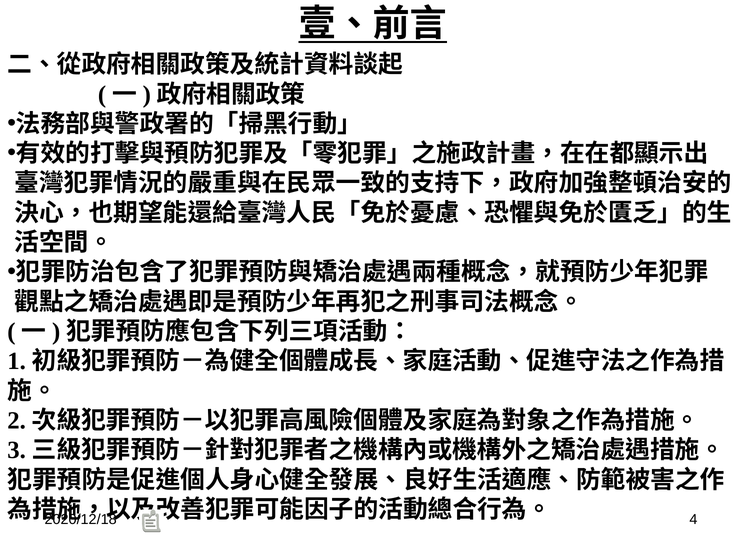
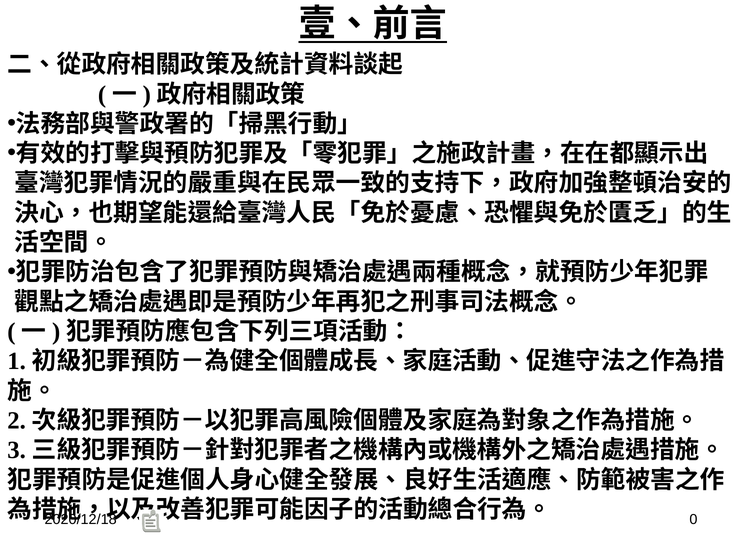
4: 4 -> 0 (693, 520)
